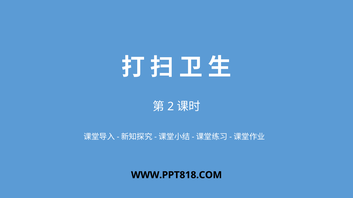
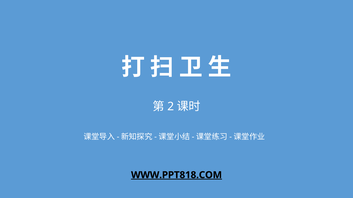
WWW.PPT818.COM underline: none -> present (177, 175)
